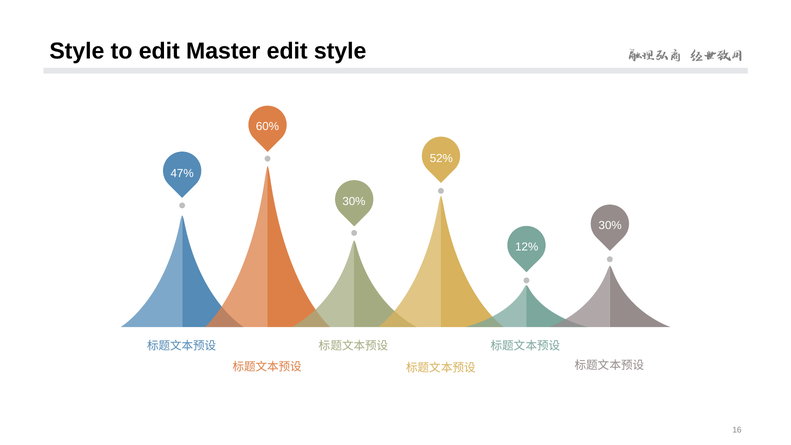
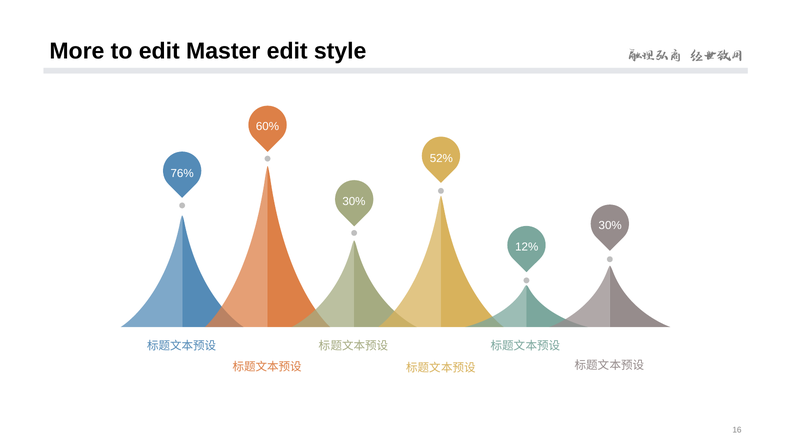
Style: Style -> More (77, 51)
47%: 47% -> 76% (182, 173)
